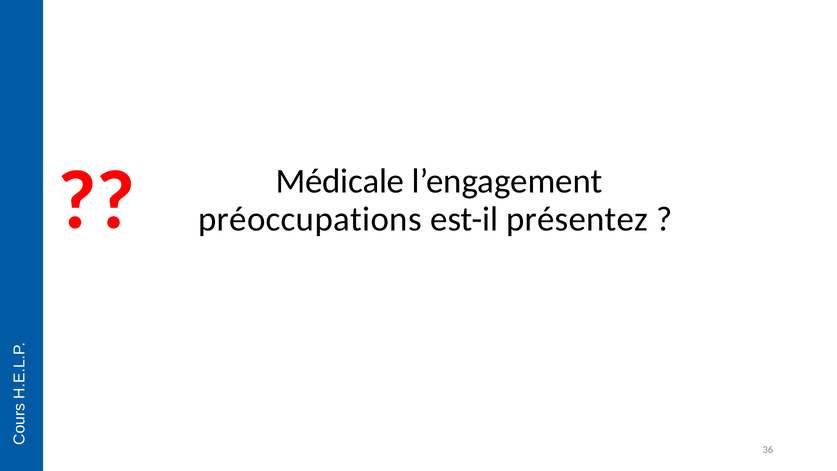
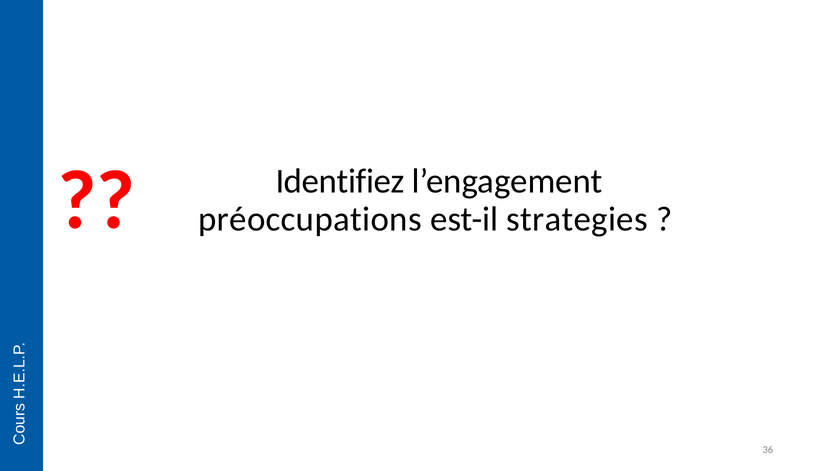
Médicale: Médicale -> Identifiez (340, 181)
présentez: présentez -> strategies (577, 219)
